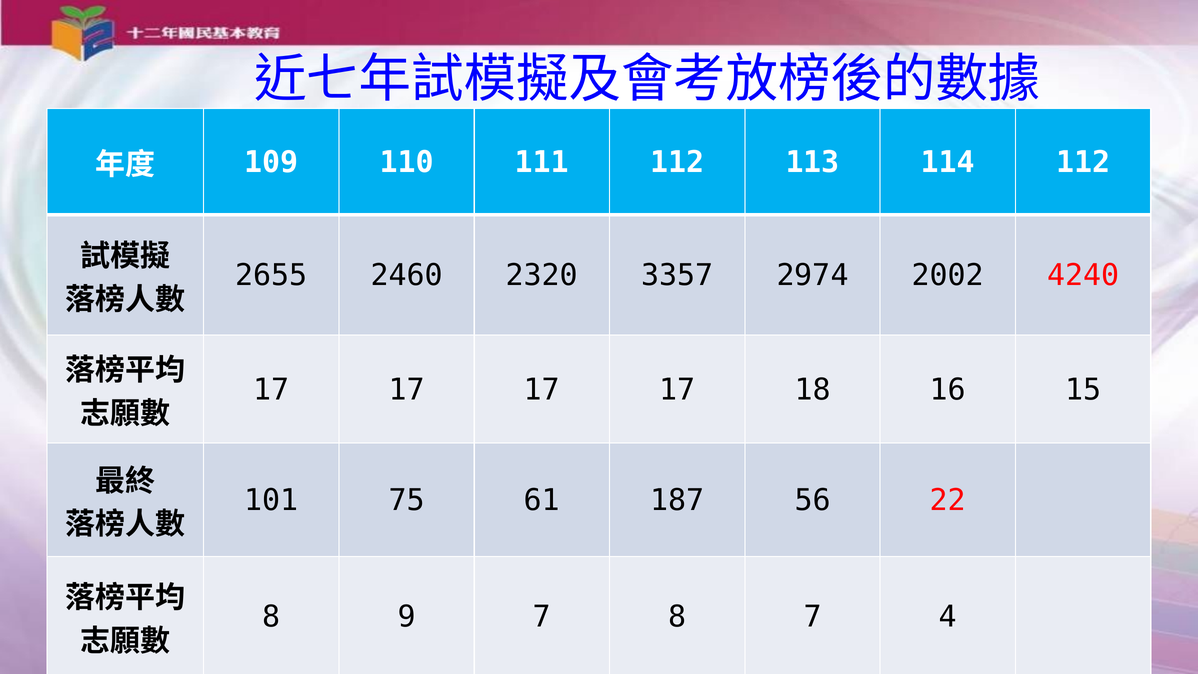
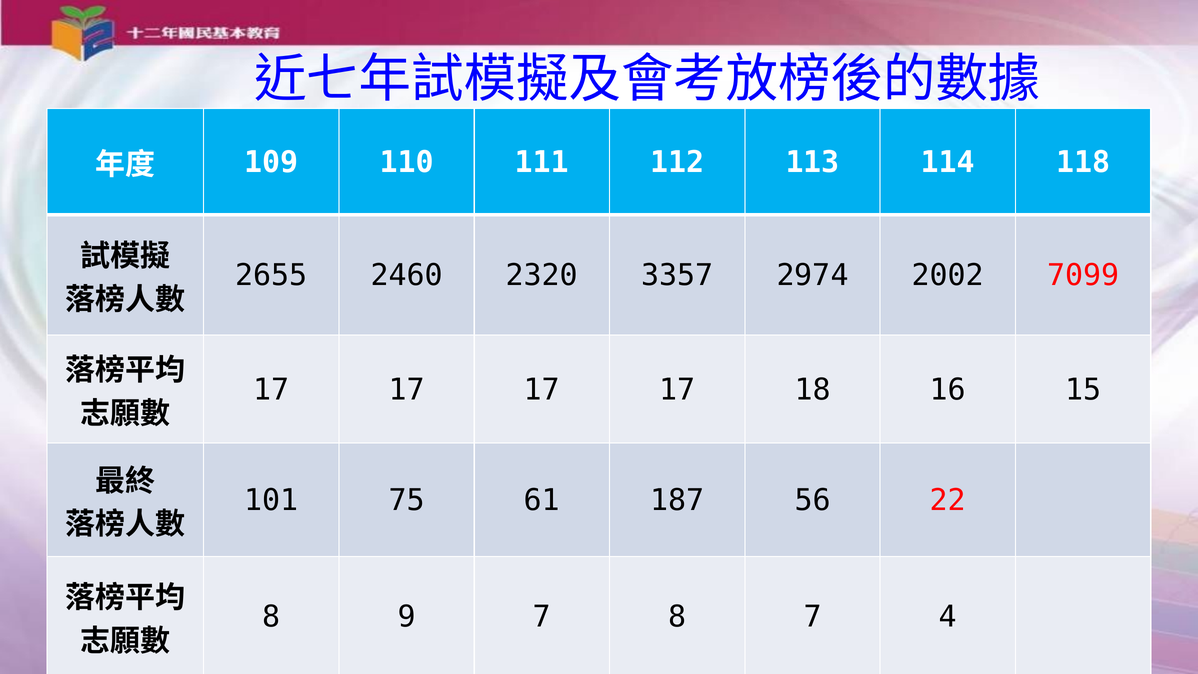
114 112: 112 -> 118 (1083, 162)
4240: 4240 -> 7099 (1083, 275)
